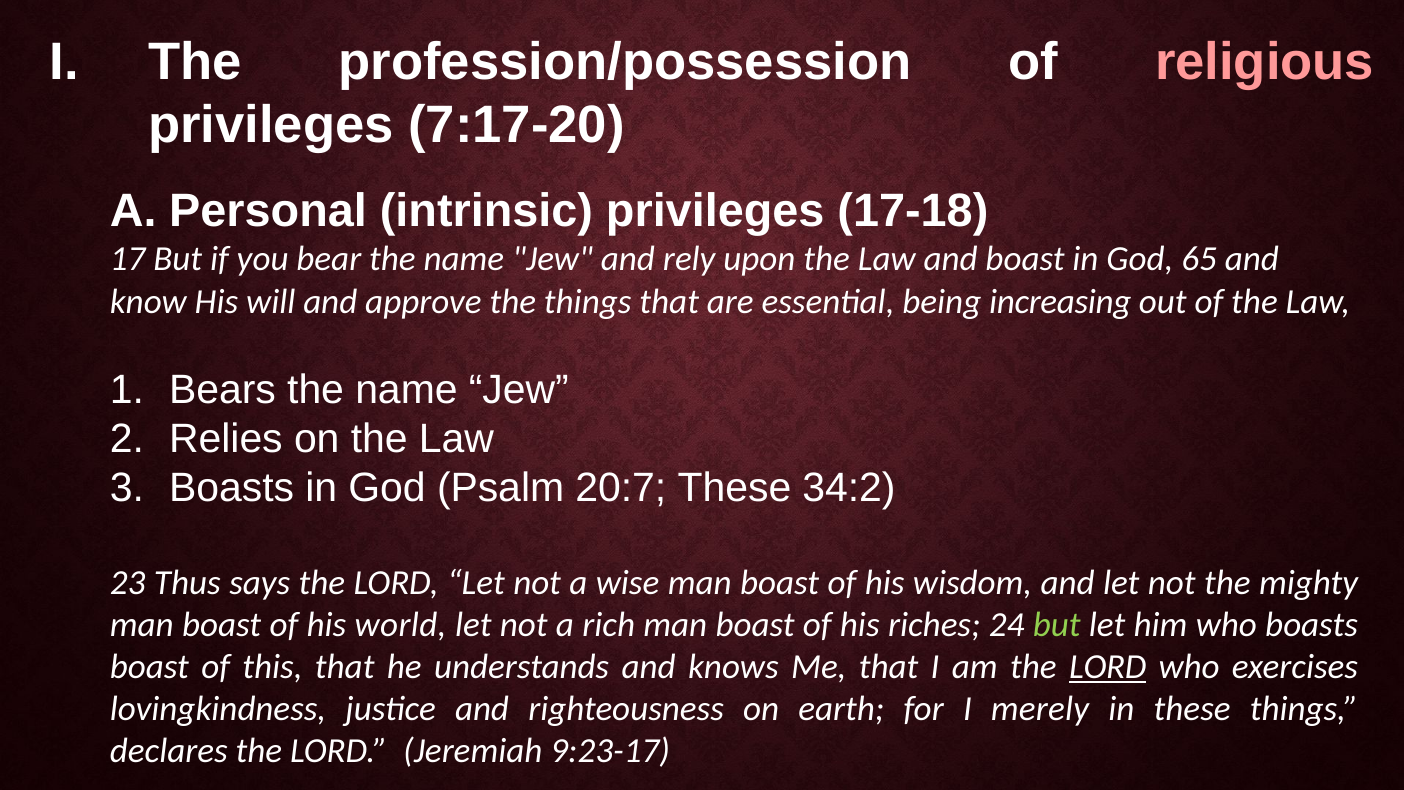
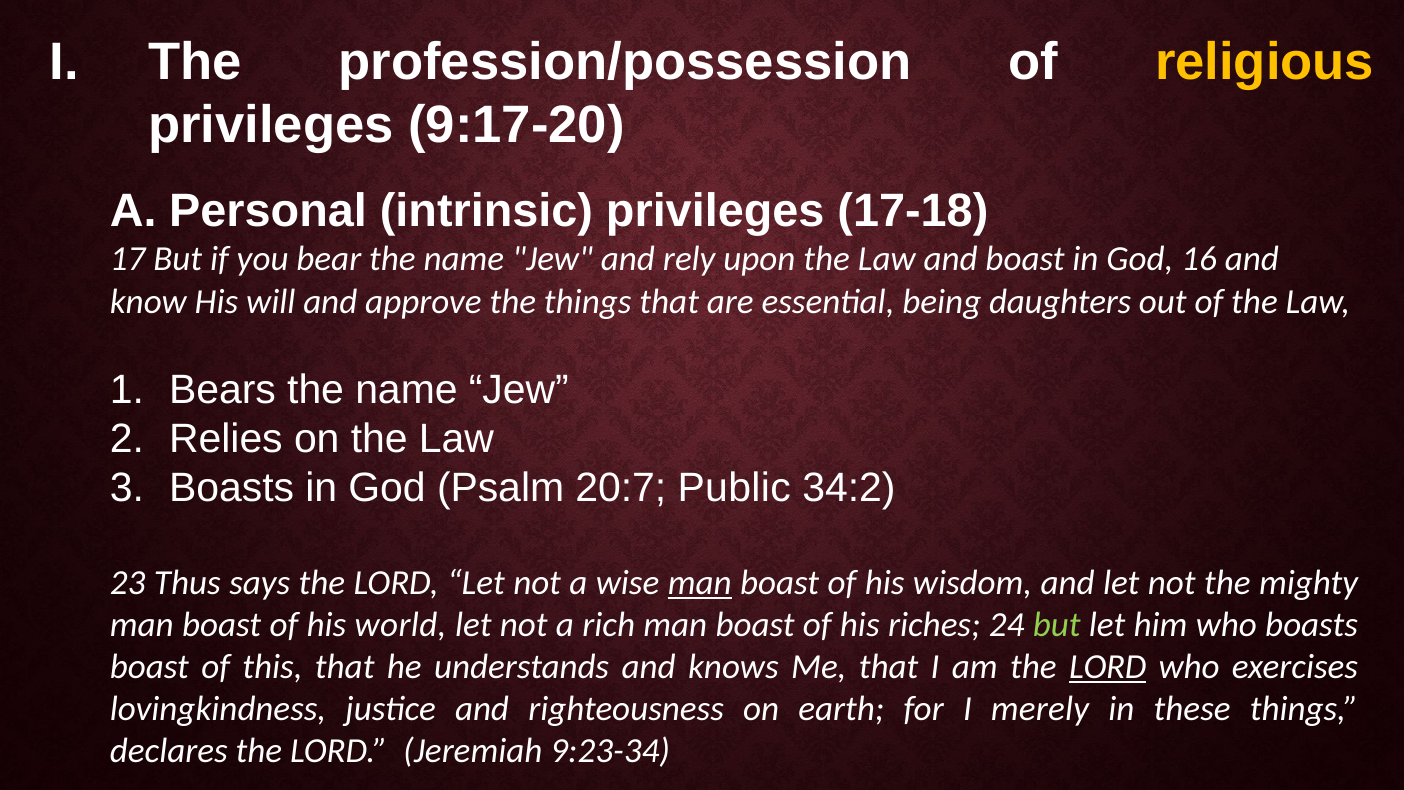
religious colour: pink -> yellow (1265, 62)
7:17-20: 7:17-20 -> 9:17-20 (517, 126)
65: 65 -> 16 (1199, 259)
increasing: increasing -> daughters (1060, 301)
20:7 These: These -> Public (734, 488)
man underline: none -> present (700, 582)
9:23-17: 9:23-17 -> 9:23-34 (610, 751)
